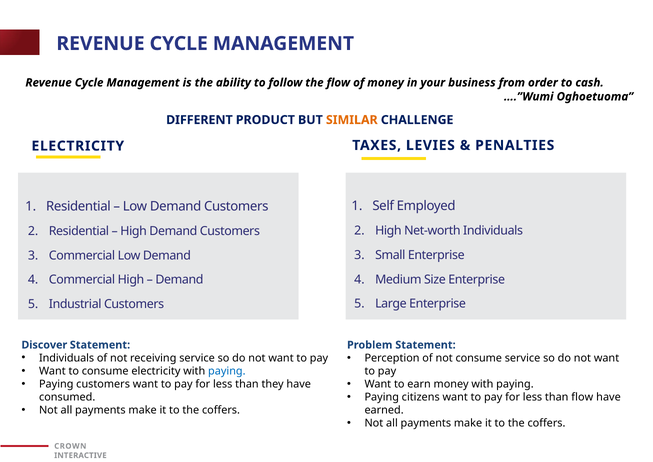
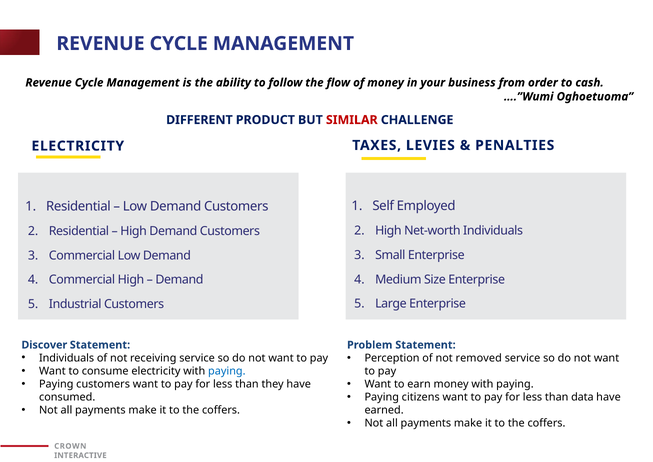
SIMILAR colour: orange -> red (352, 120)
not consume: consume -> removed (479, 358)
than flow: flow -> data (582, 397)
